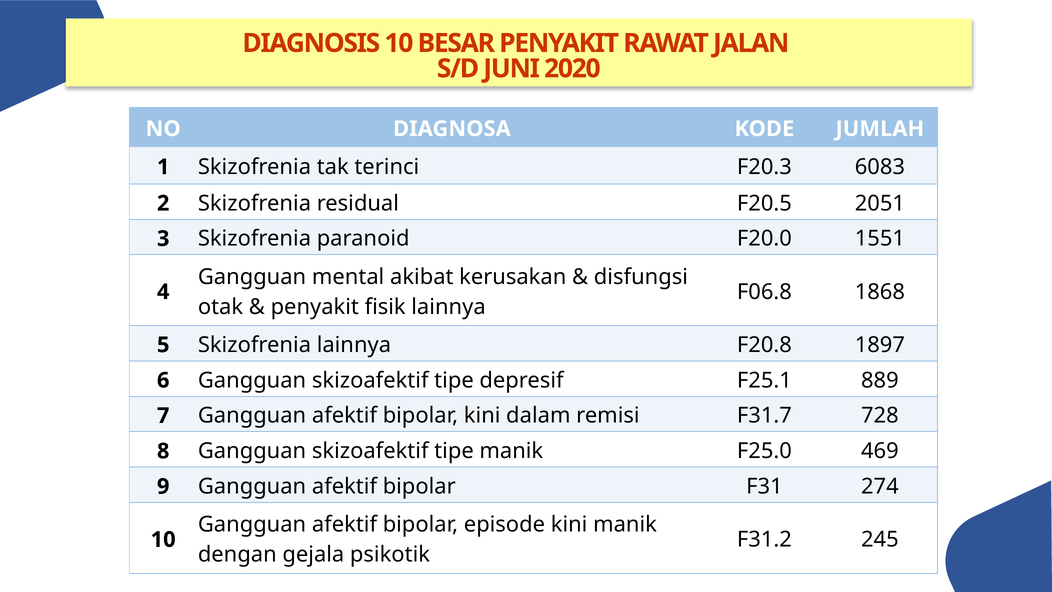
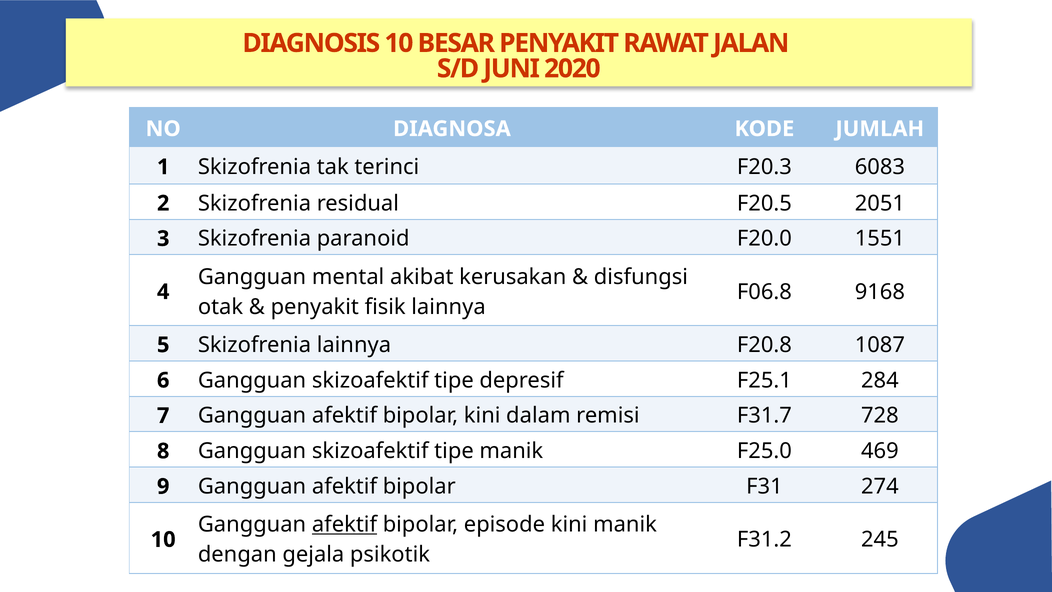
1868: 1868 -> 9168 (880, 292)
1897: 1897 -> 1087 (880, 345)
889: 889 -> 284 (880, 380)
afektif underline: none -> present (344, 524)
